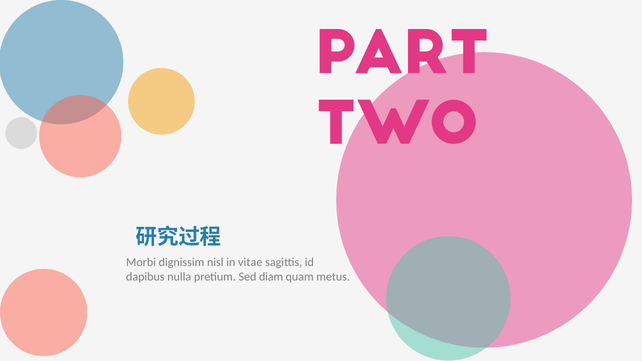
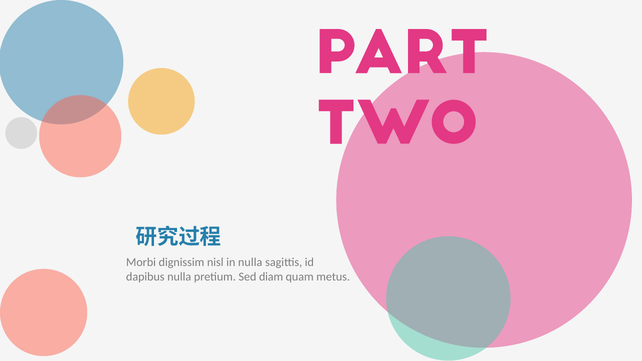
in vitae: vitae -> nulla (250, 262)
